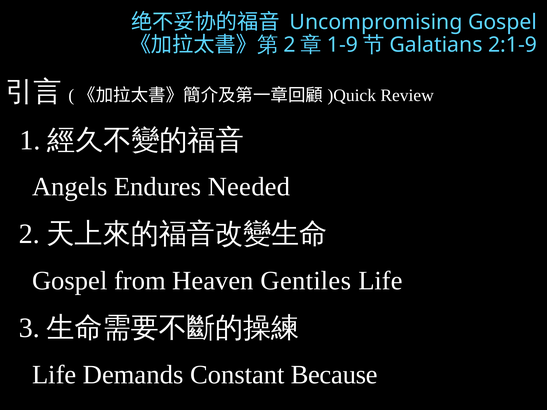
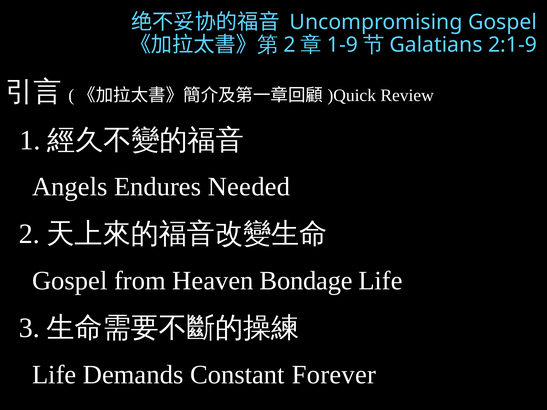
Gentiles: Gentiles -> Bondage (306, 281)
Because: Because -> Forever (334, 375)
